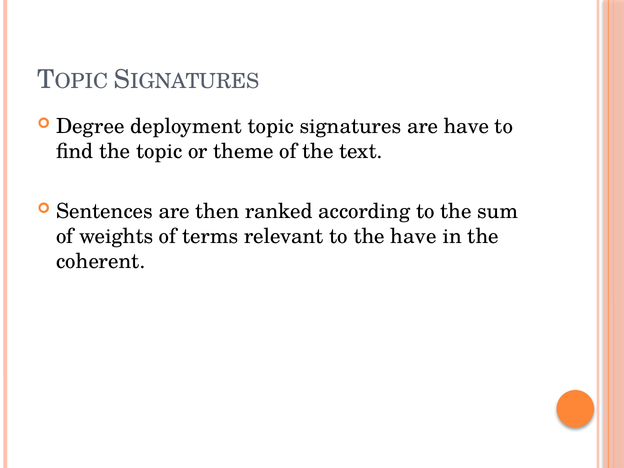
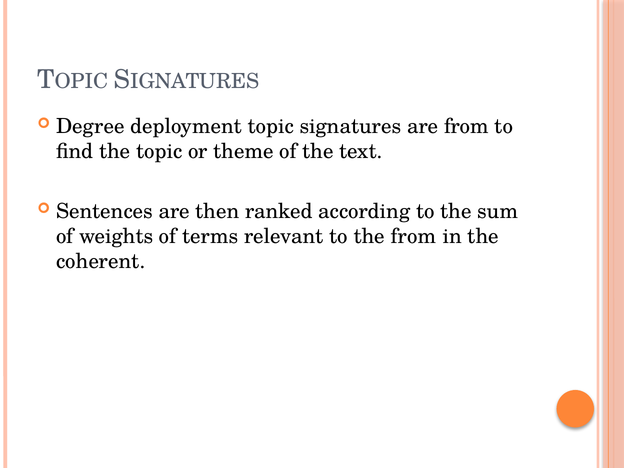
are have: have -> from (466, 126)
the have: have -> from (413, 236)
